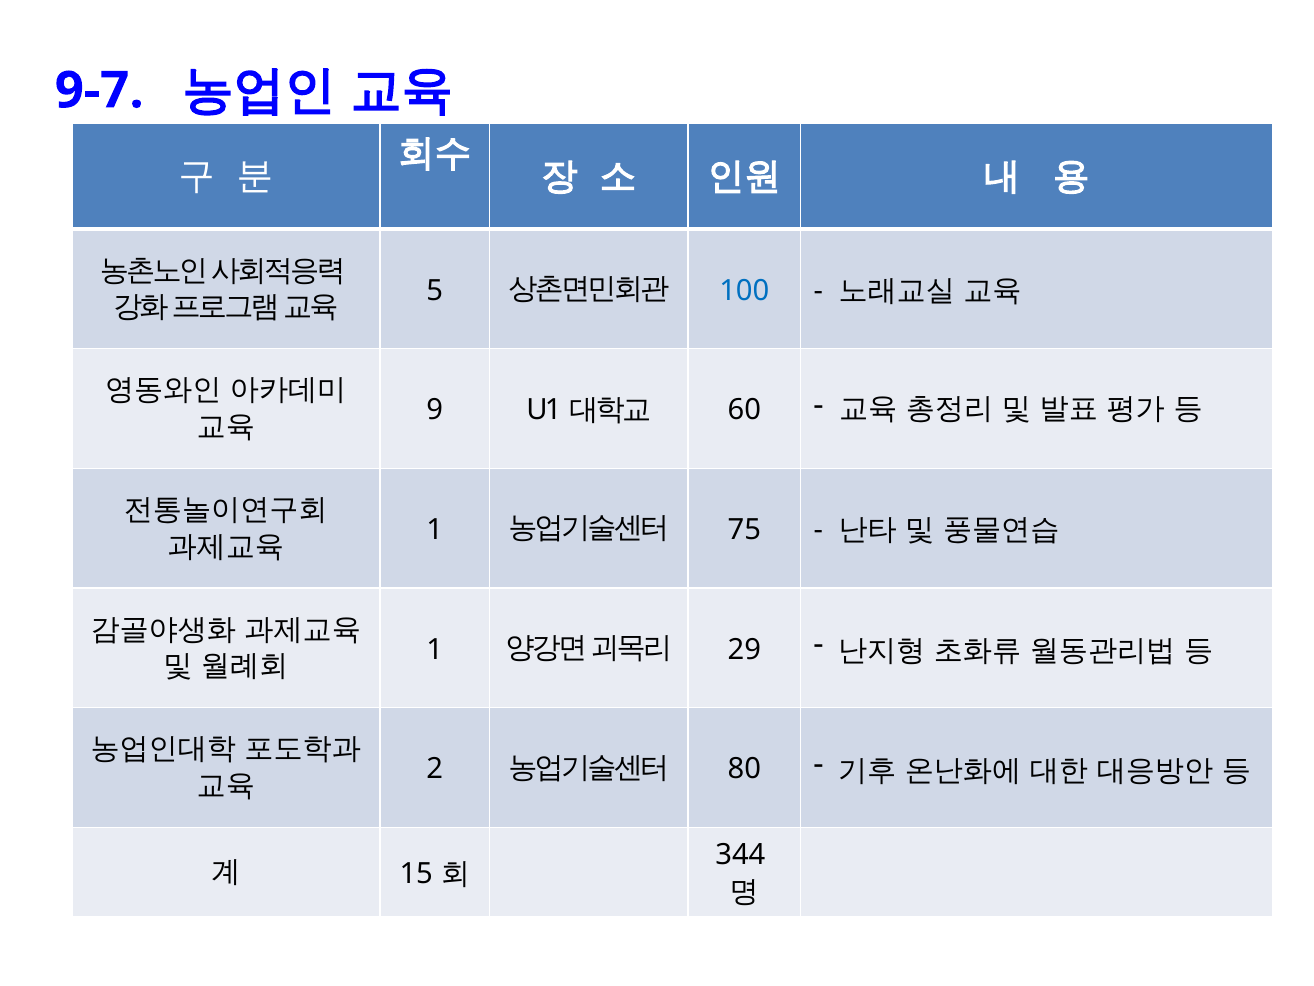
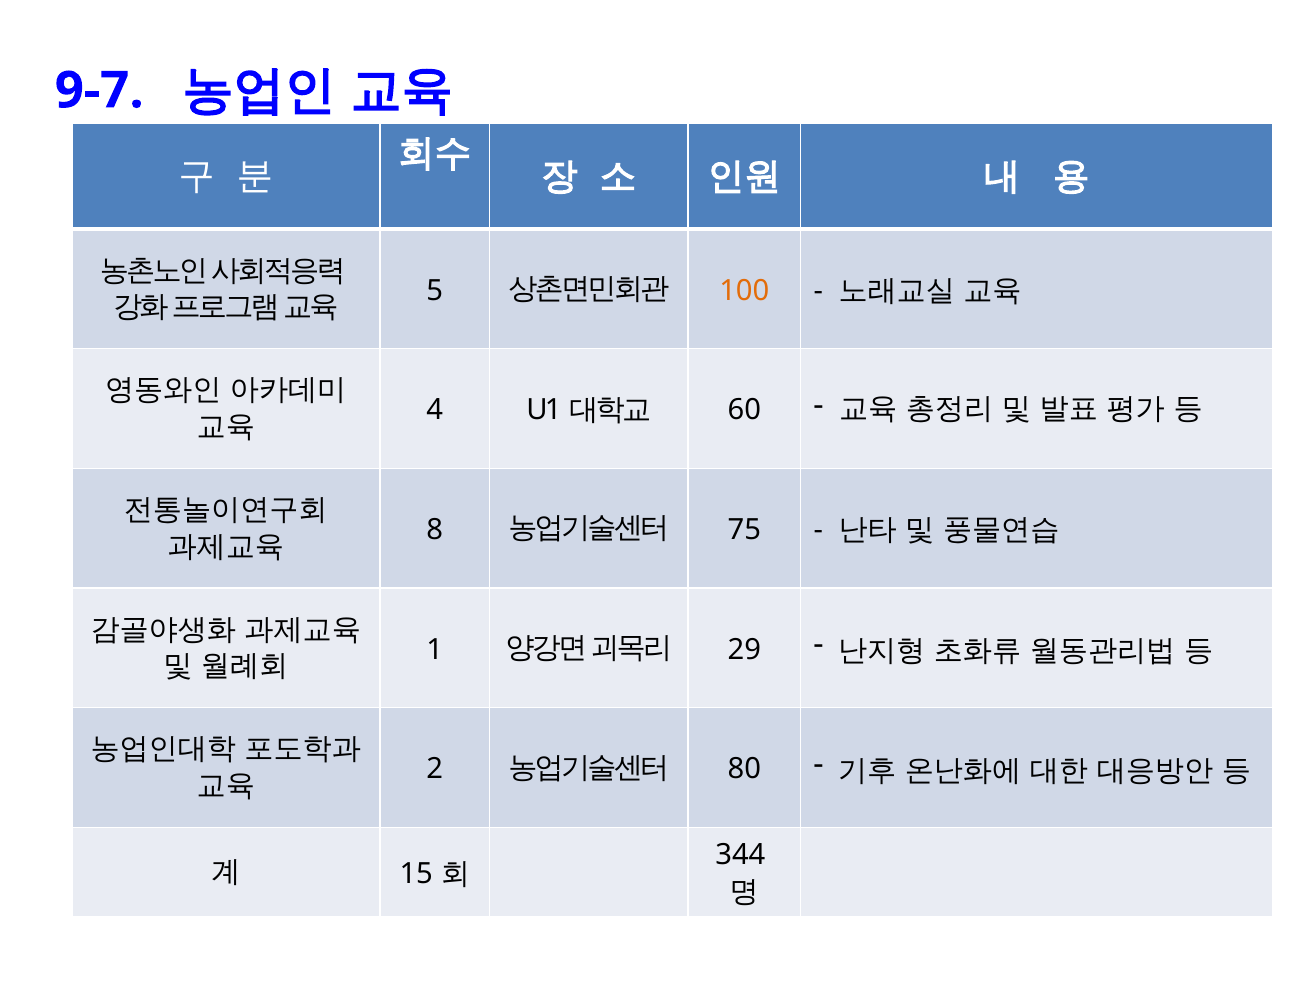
100 colour: blue -> orange (744, 290)
9: 9 -> 4 (435, 410)
1: 1 -> 8 (435, 530)
